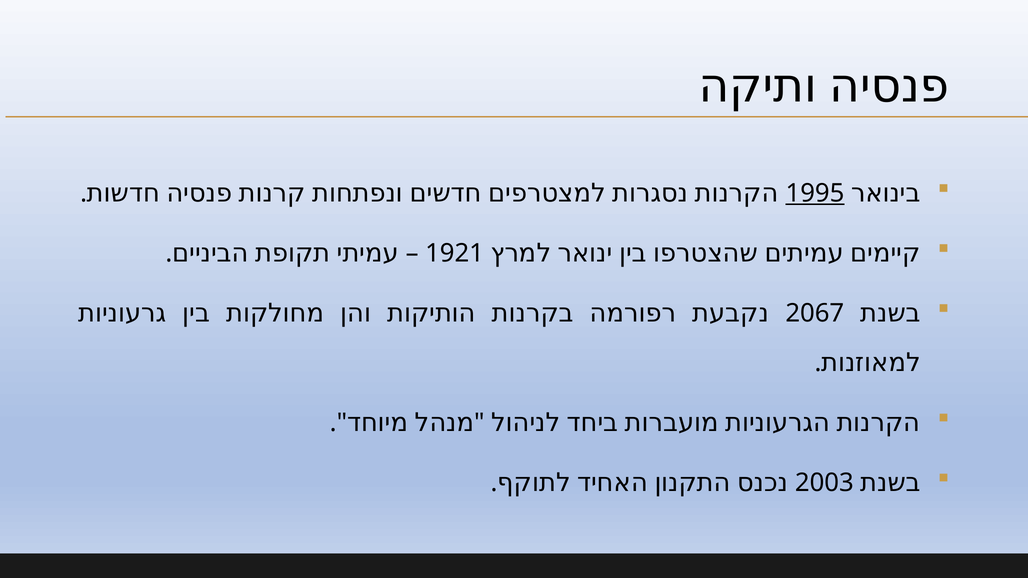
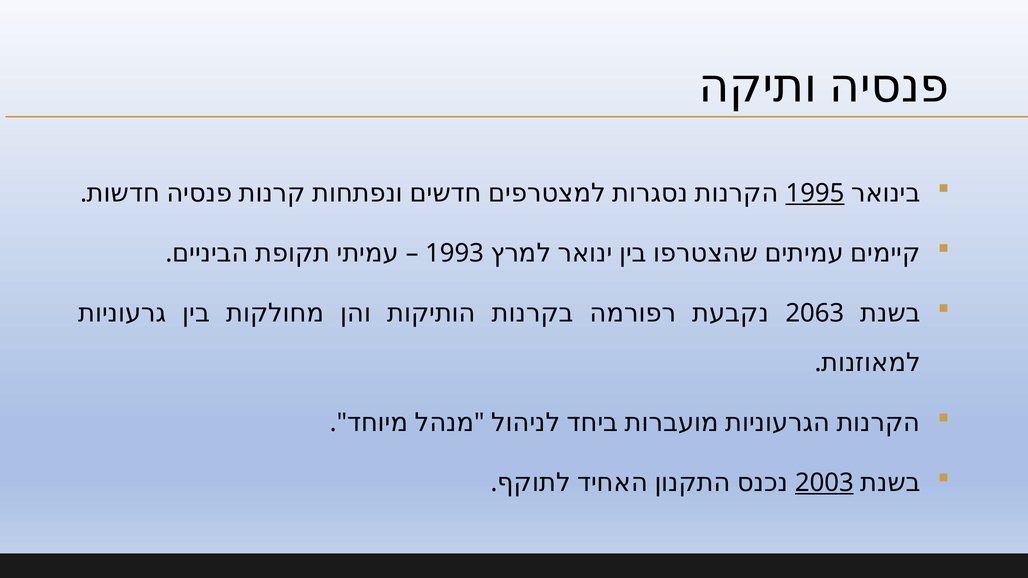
1921: 1921 -> 1993 (455, 254)
2067: 2067 -> 2063 (815, 314)
2003 underline: none -> present (824, 483)
